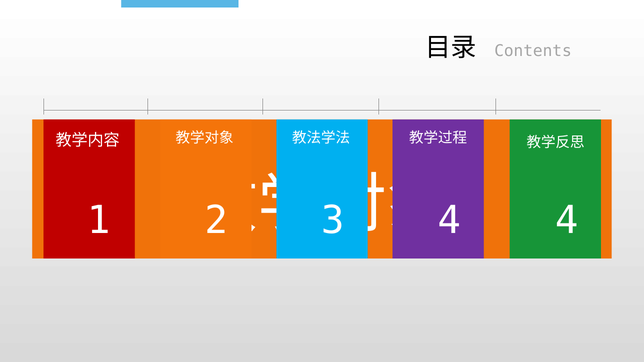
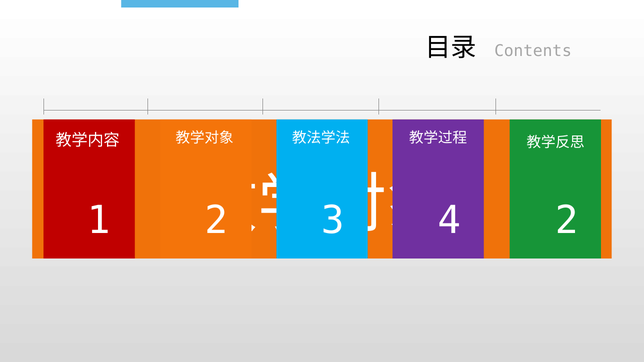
4: 4 -> 2 (567, 221)
